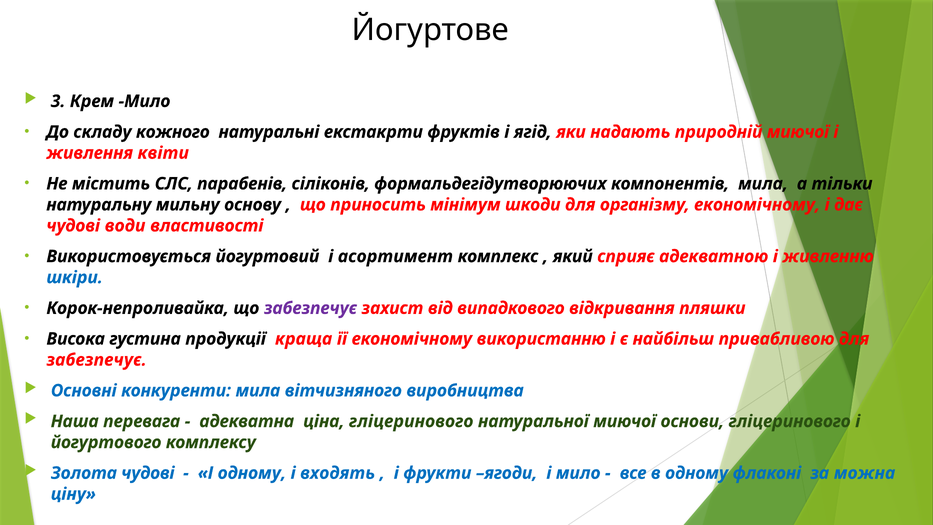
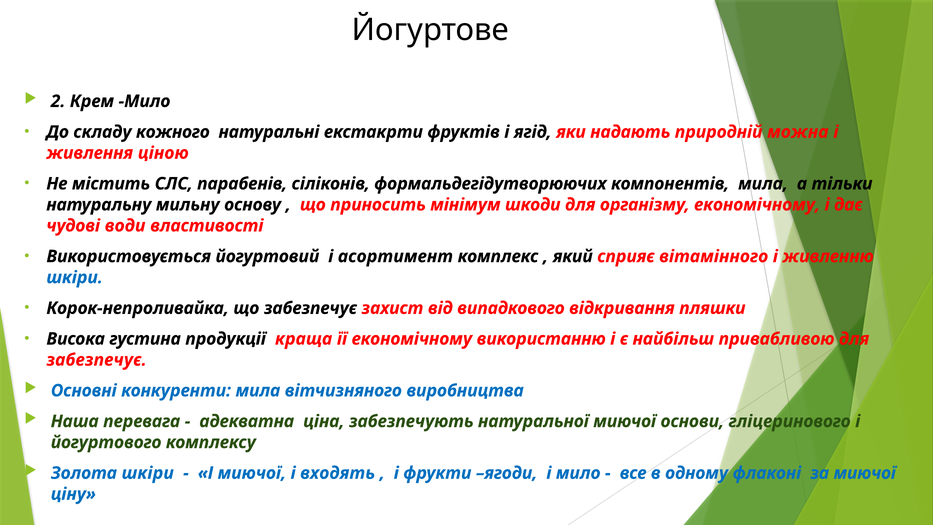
3: 3 -> 2 (58, 101)
природній миючої: миючої -> можна (798, 132)
квіти: квіти -> ціною (163, 153)
адекватною: адекватною -> вітамінного (714, 256)
забезпечує colour: purple -> black (310, 308)
ціна гліцеринового: гліцеринового -> забезпечують (411, 421)
Золота чудові: чудові -> шкіри (148, 473)
І одному: одному -> миючої (252, 473)
за можна: можна -> миючої (865, 473)
